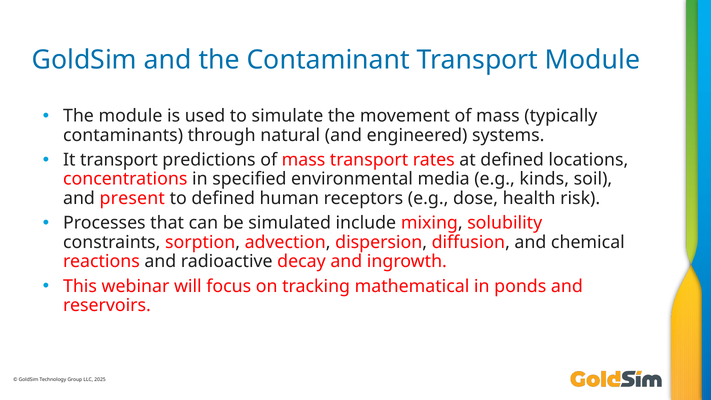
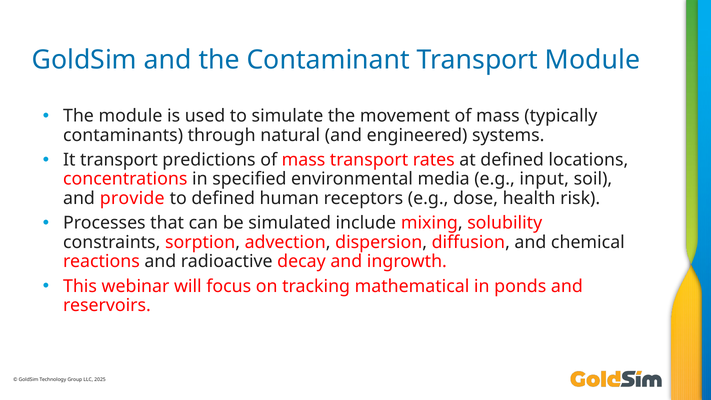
kinds: kinds -> input (544, 179)
present: present -> provide (132, 198)
